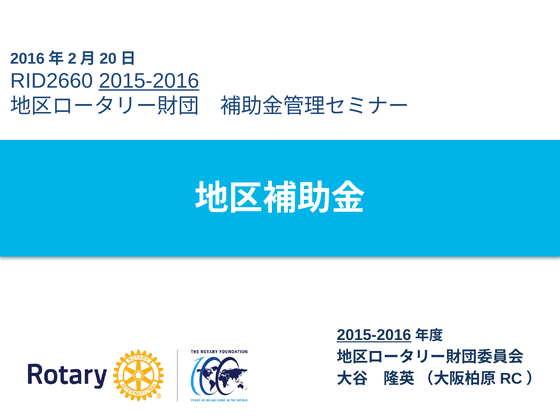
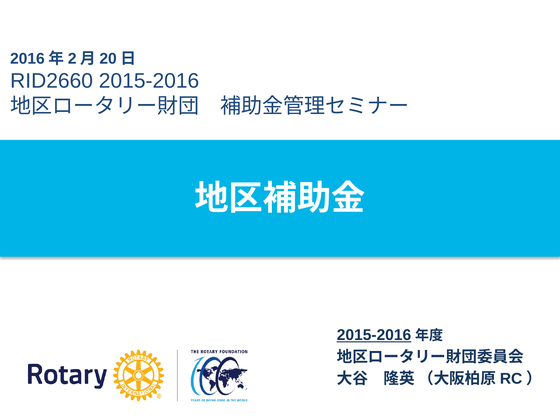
2015-2016 underline: present -> none (149, 81)
